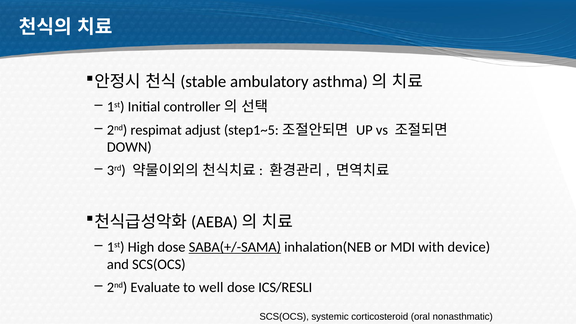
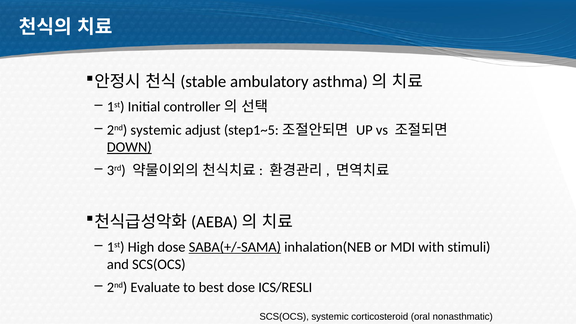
2nd respimat: respimat -> systemic (156, 130)
DOWN underline: none -> present (129, 147)
device: device -> stimuli (469, 247)
well: well -> best (211, 287)
